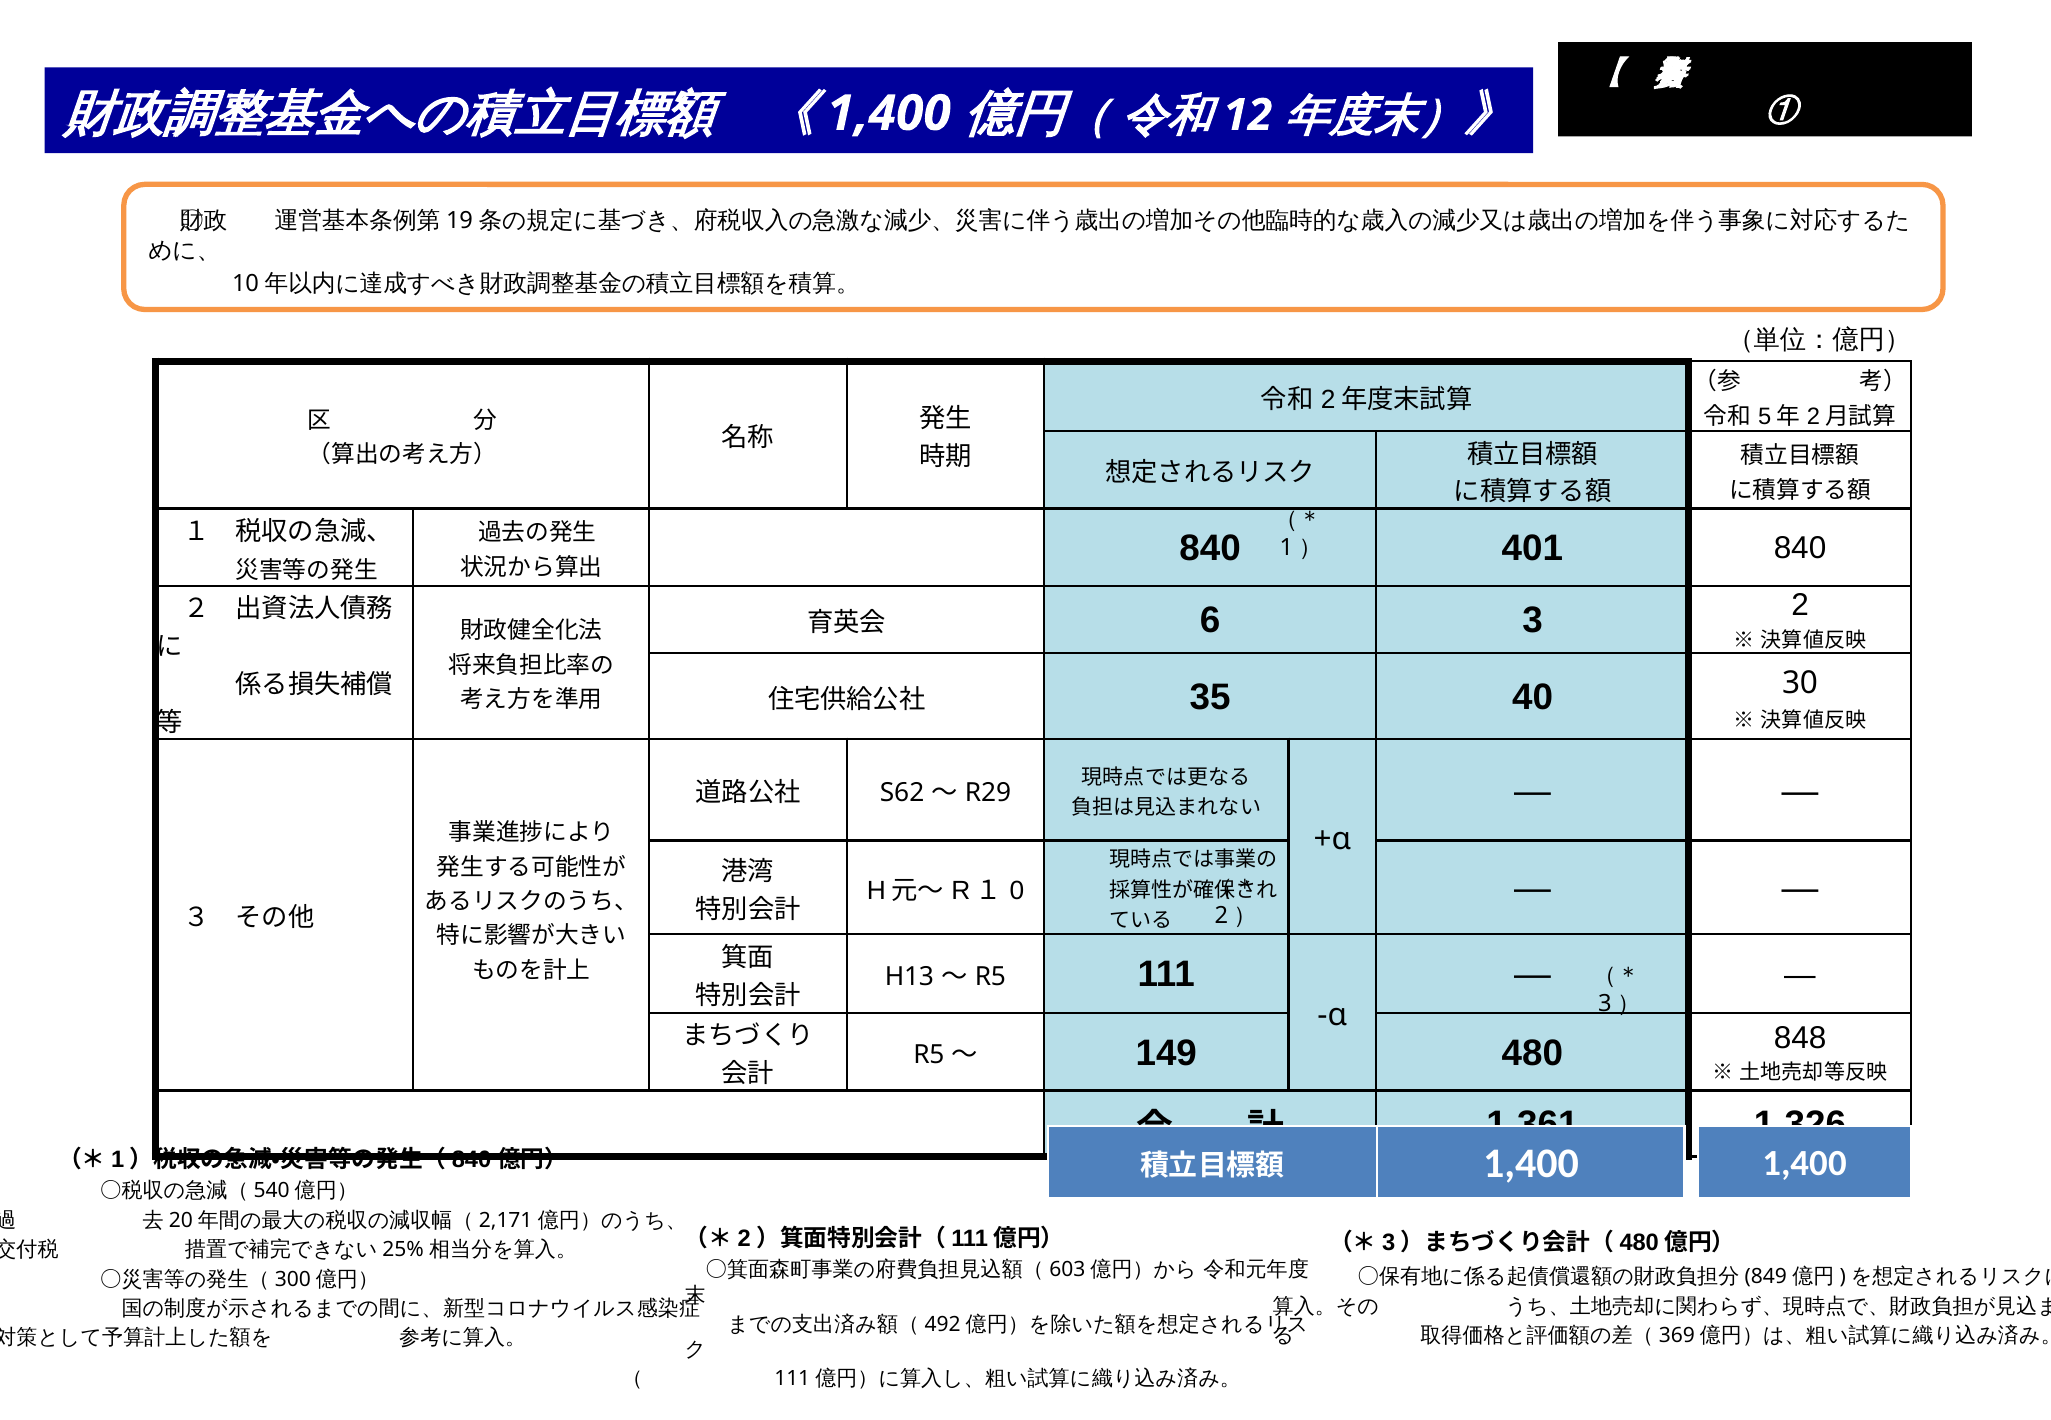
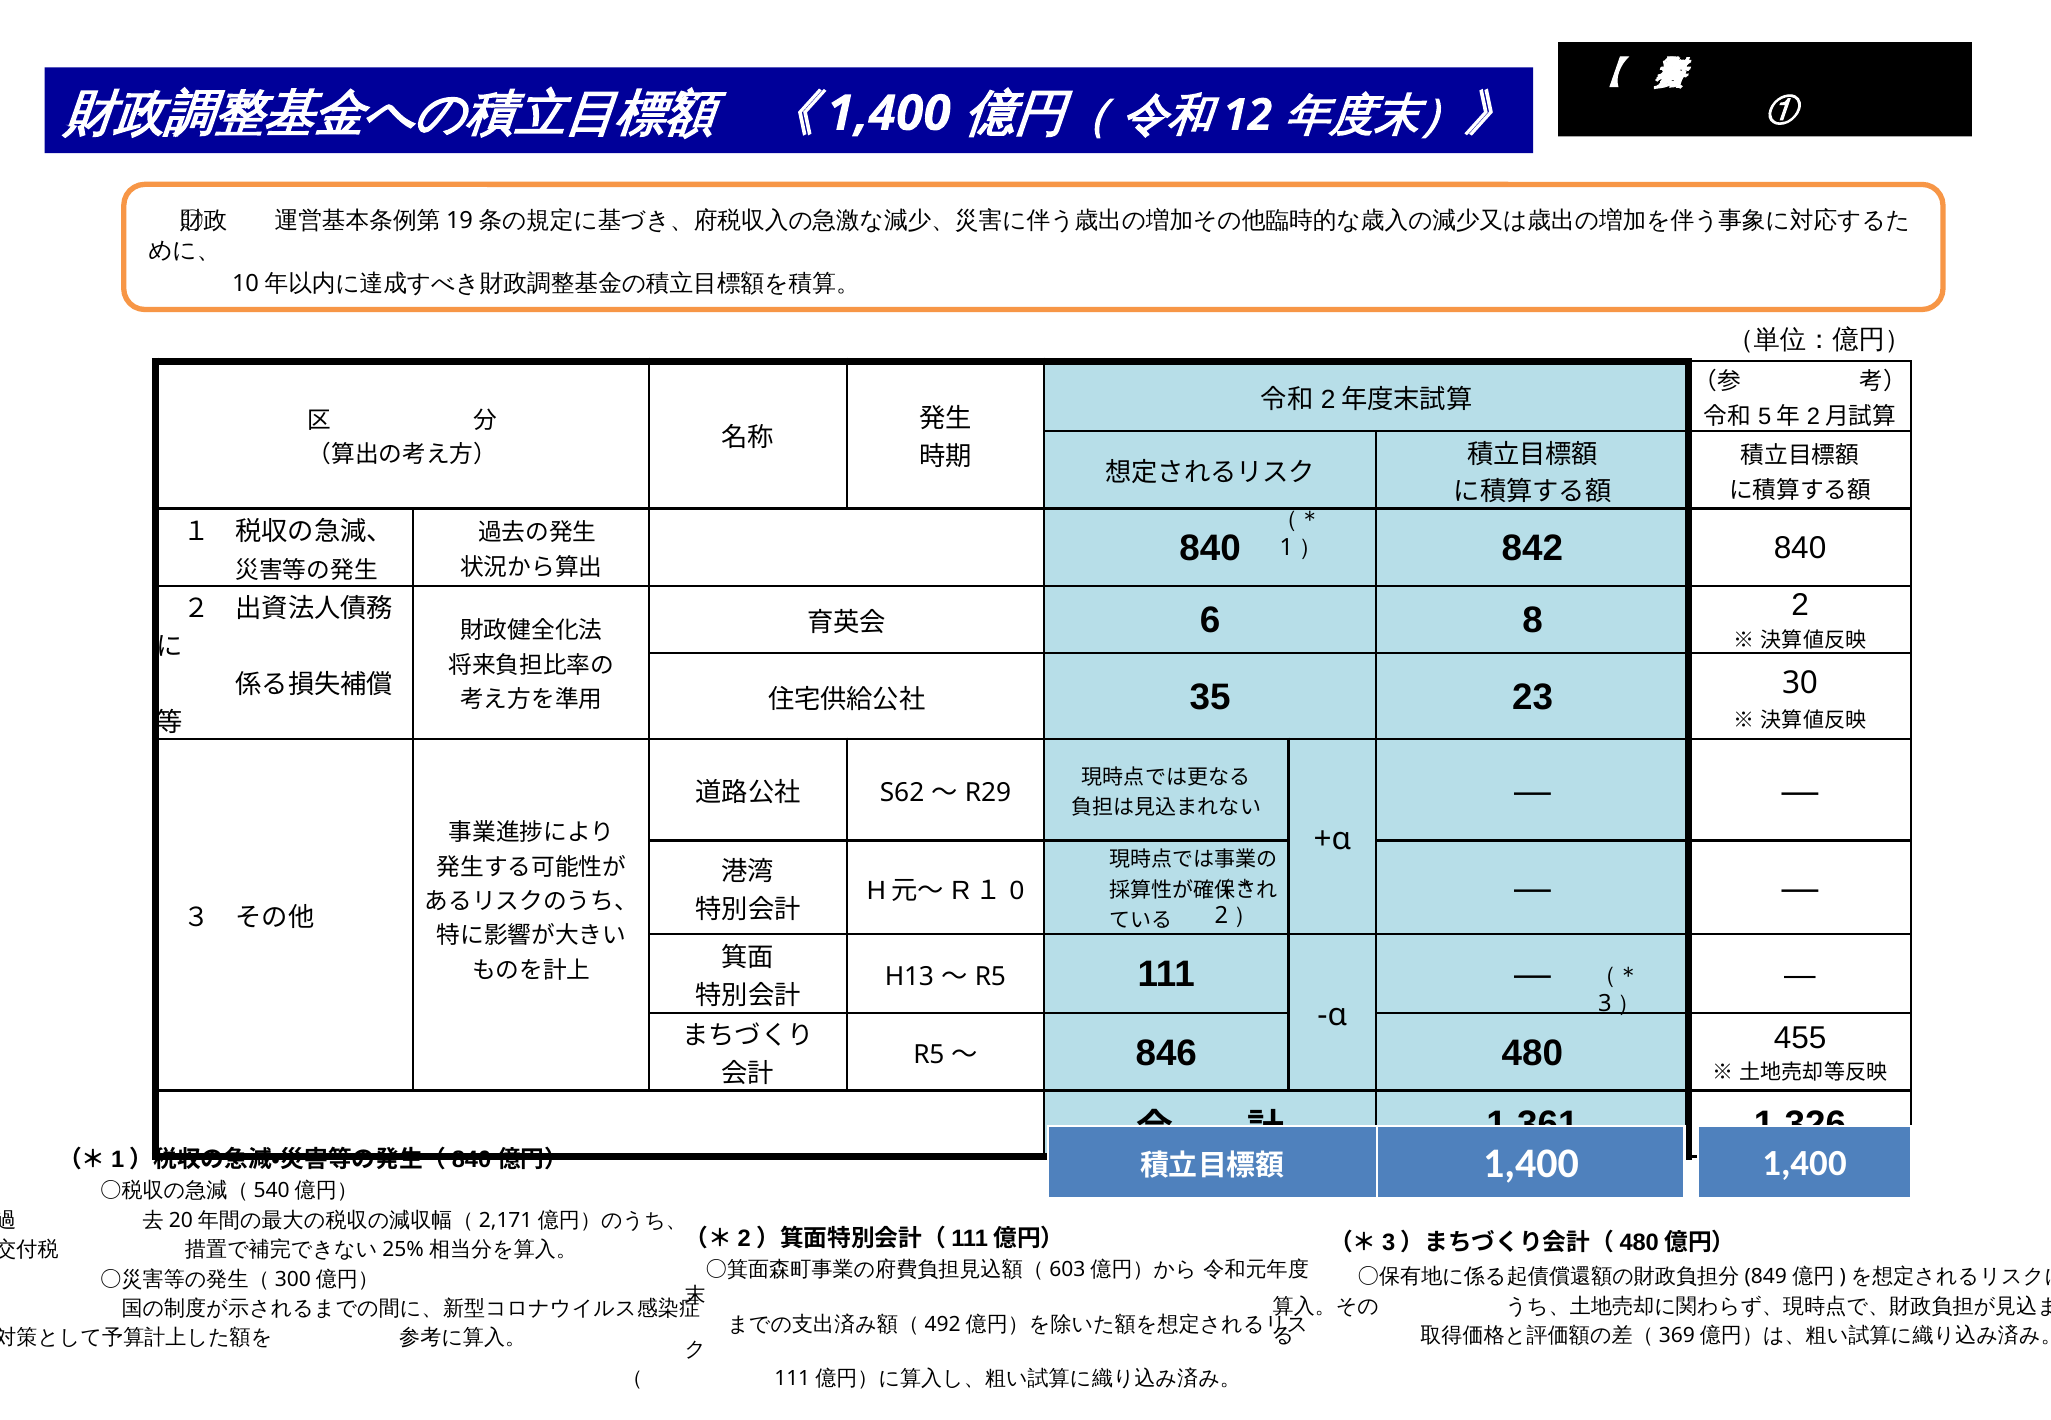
401: 401 -> 842 (1532, 549)
3: 3 -> 8 (1533, 621)
40: 40 -> 23 (1533, 697)
149: 149 -> 846 (1166, 1053)
848: 848 -> 455 (1800, 1038)
